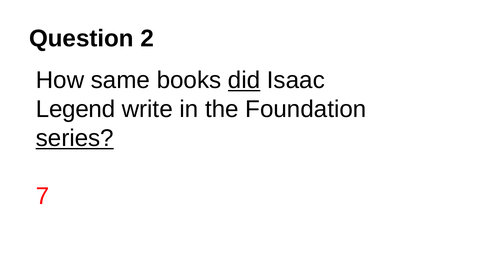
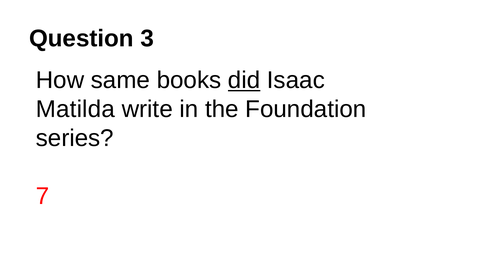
2: 2 -> 3 (147, 39)
Legend: Legend -> Matilda (75, 109)
series underline: present -> none (75, 138)
